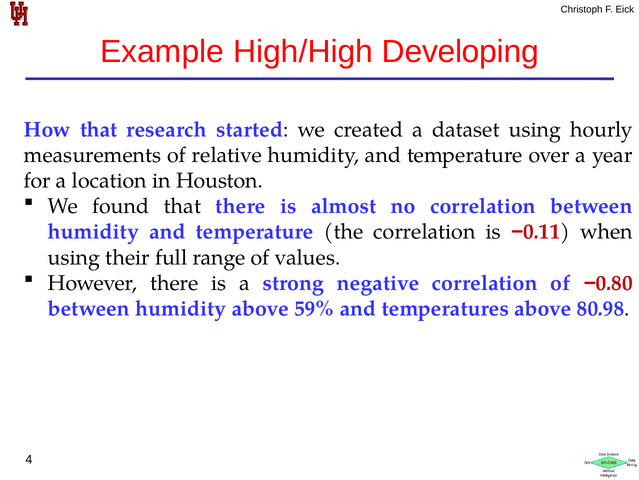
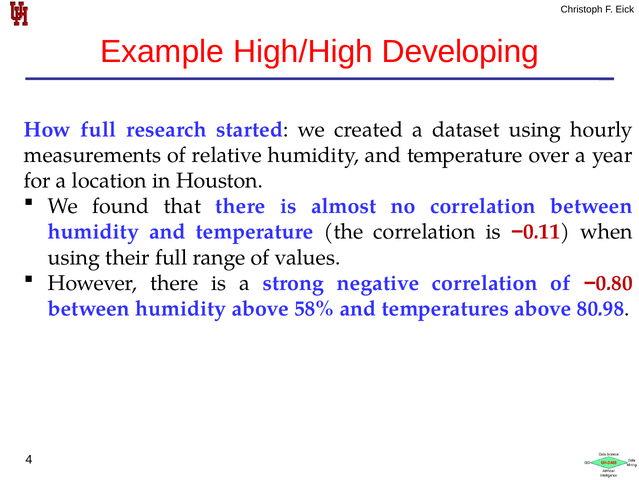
How that: that -> full (98, 129)
59%: 59% -> 58% (314, 308)
